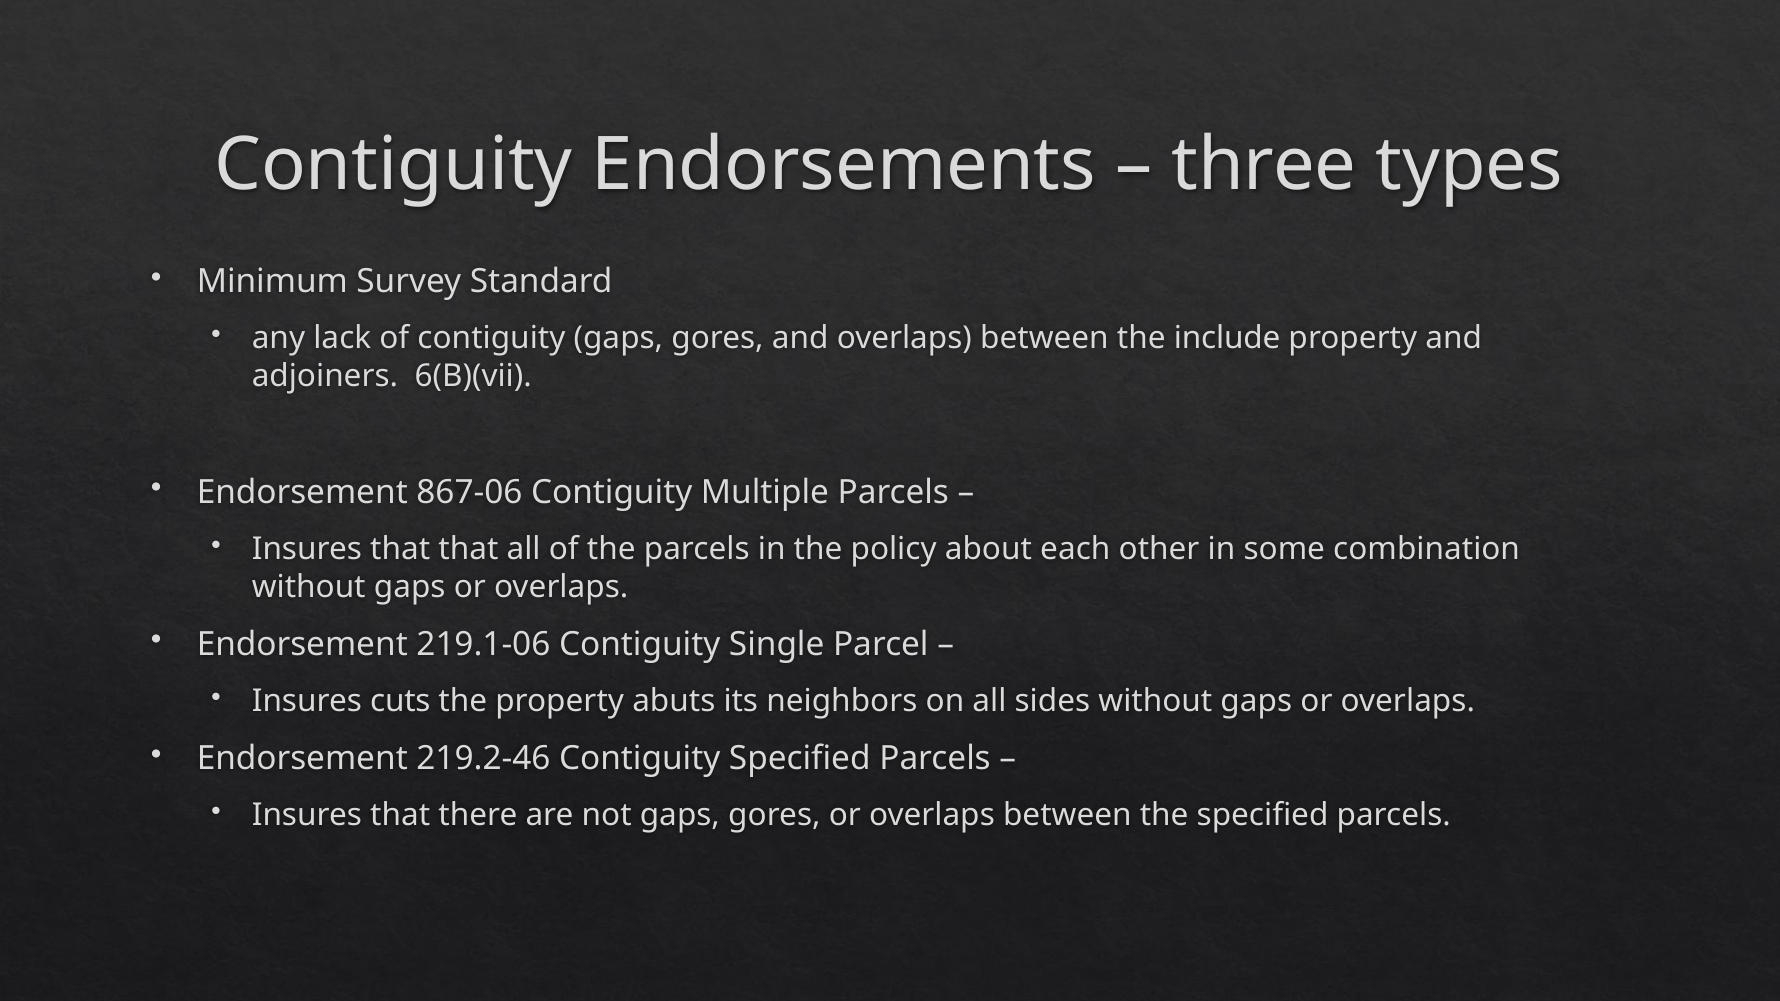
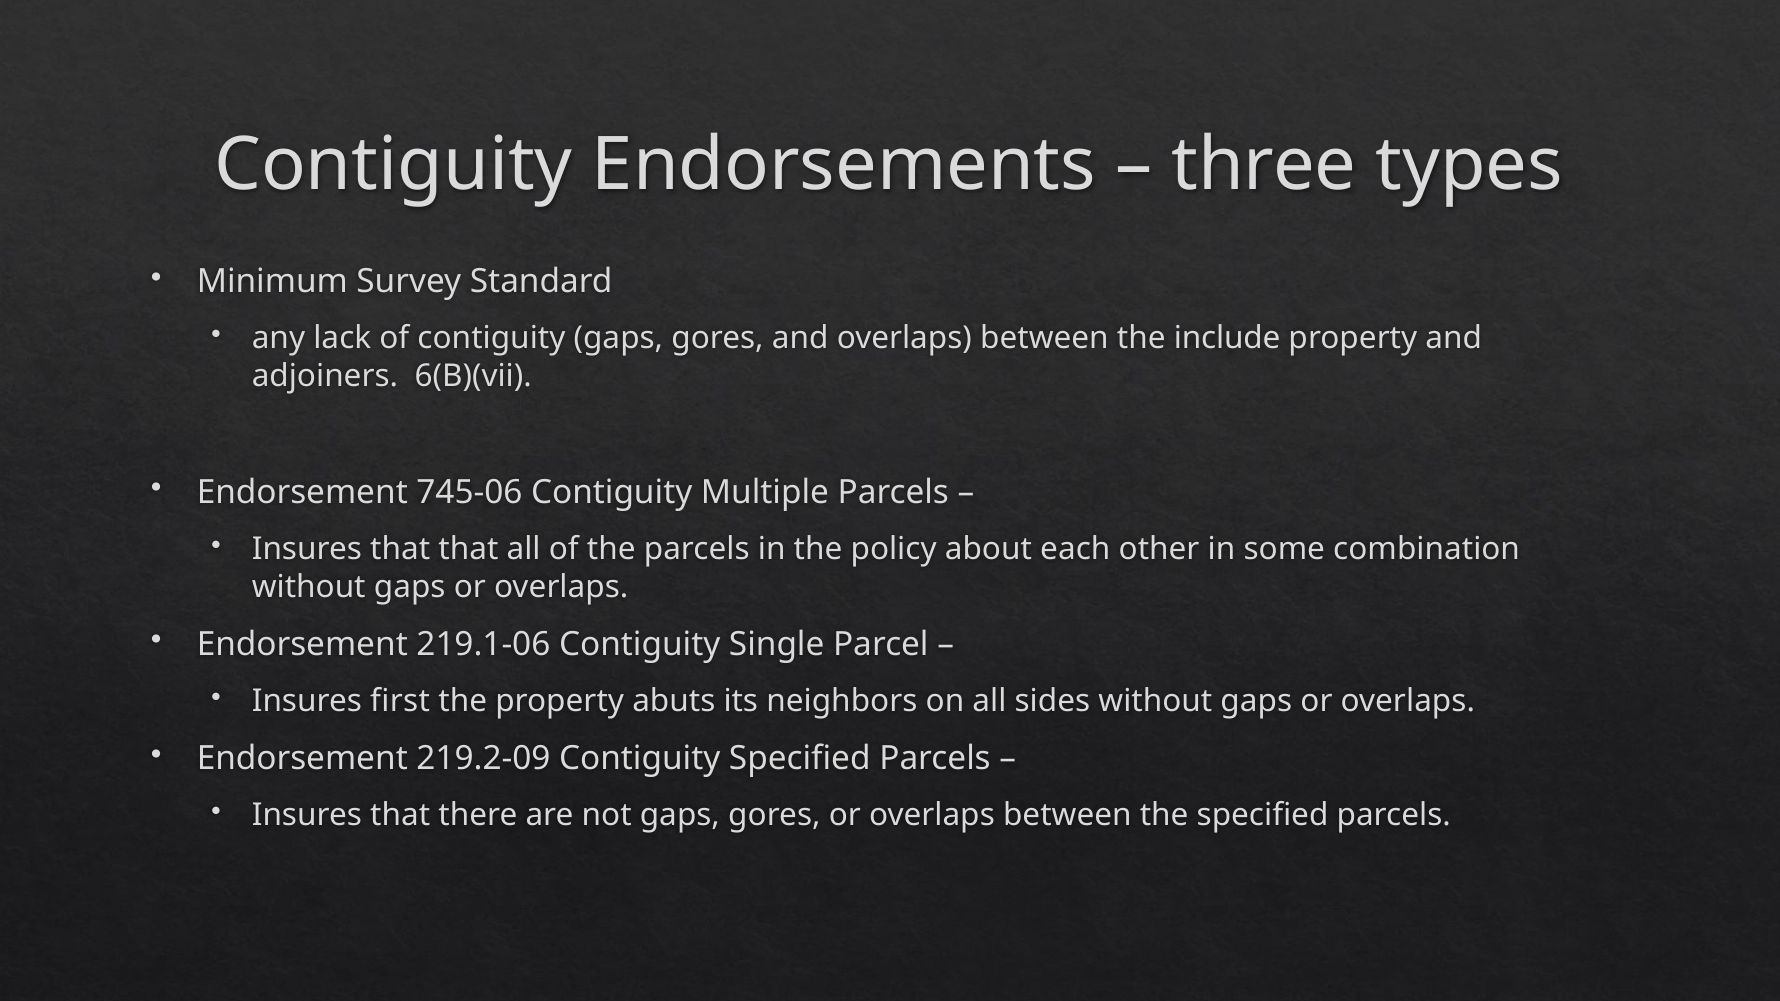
867-06: 867-06 -> 745-06 (469, 493)
cuts: cuts -> first (400, 701)
219.2-46: 219.2-46 -> 219.2-09 (483, 759)
